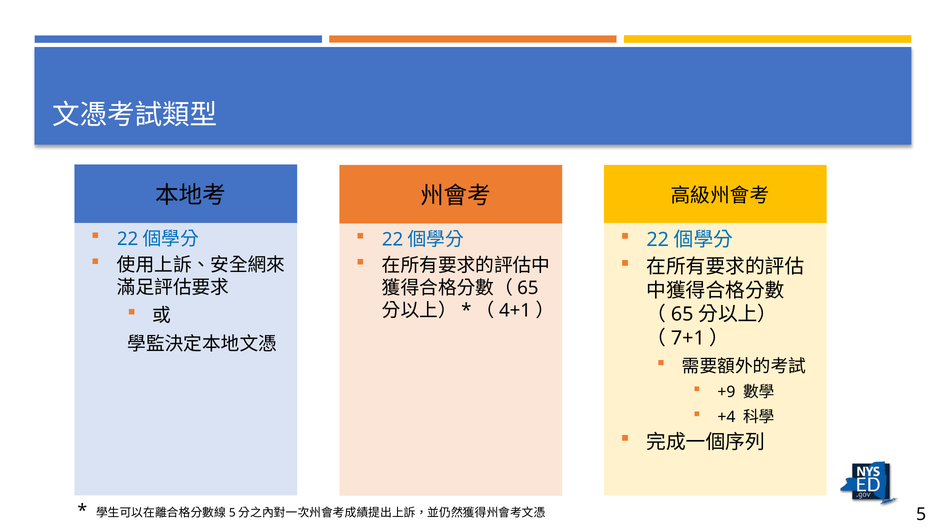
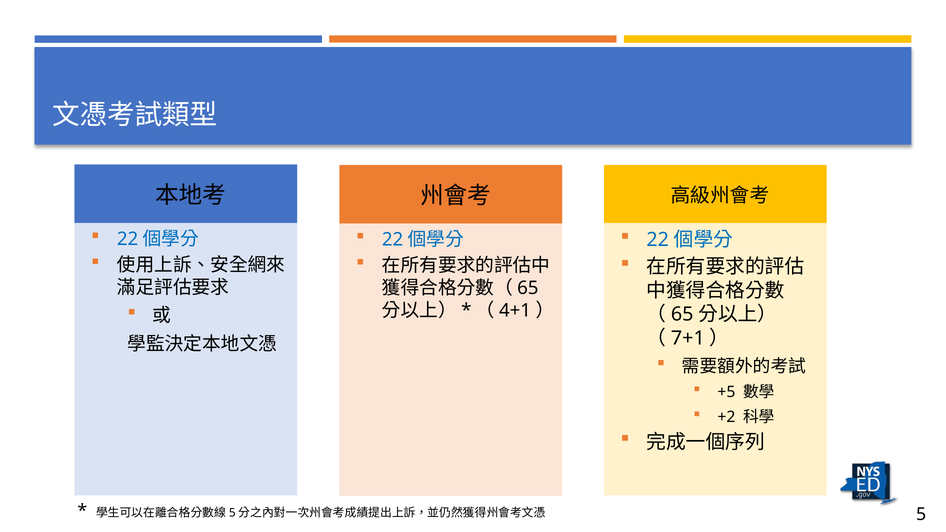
+9: +9 -> +5 (726, 392)
+4: +4 -> +2 (726, 417)
